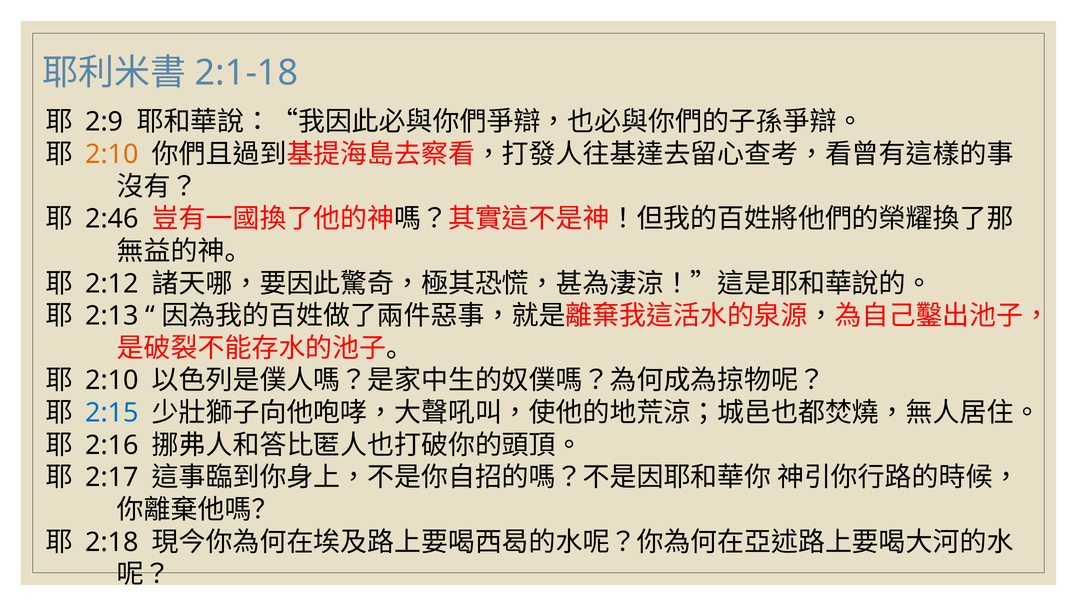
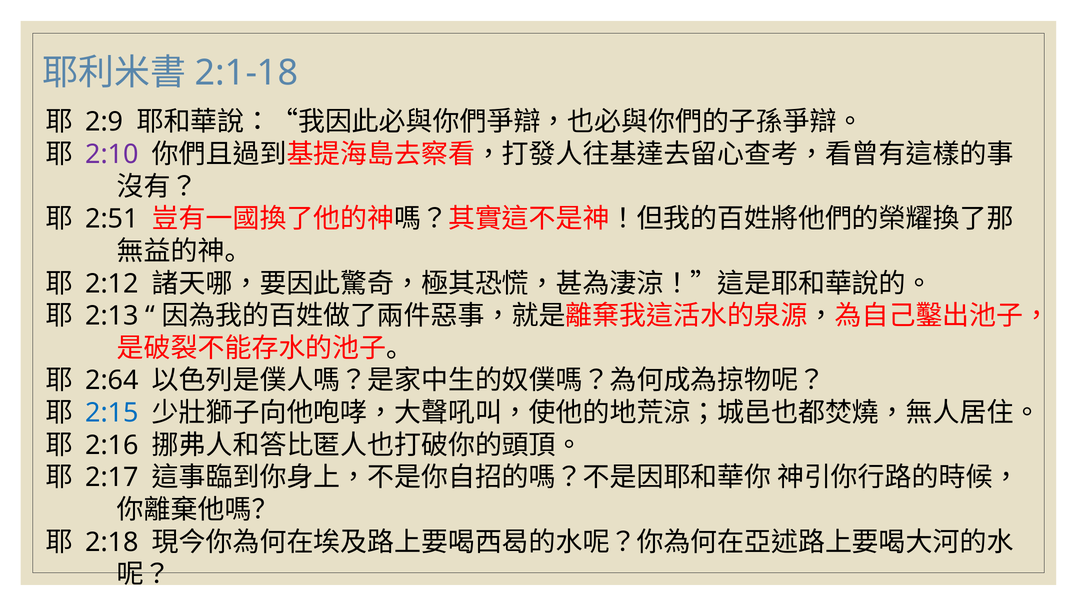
2:10 colour: orange -> purple (112, 154)
2:46: 2:46 -> 2:51 (112, 219)
2:10: 2:10 -> 2:64 (112, 380)
